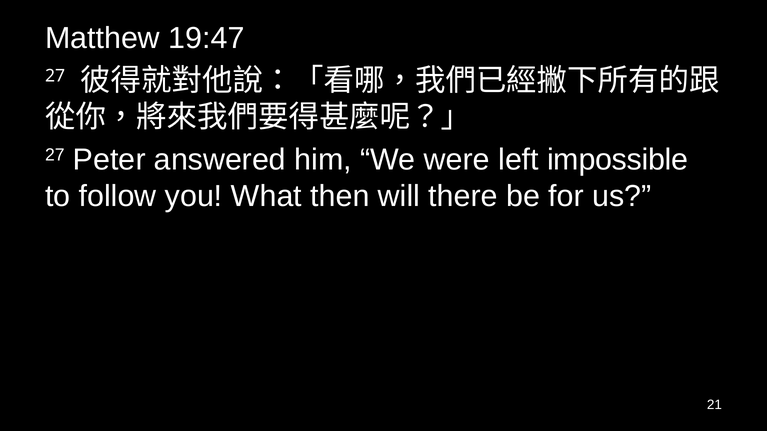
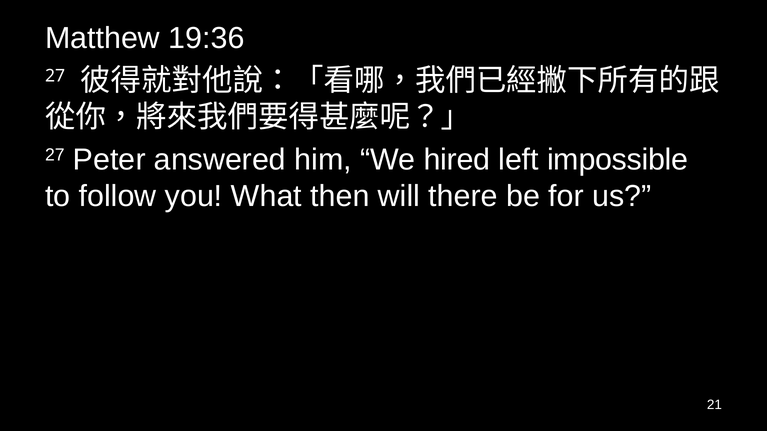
19:47: 19:47 -> 19:36 (206, 38)
were: were -> hired (457, 160)
